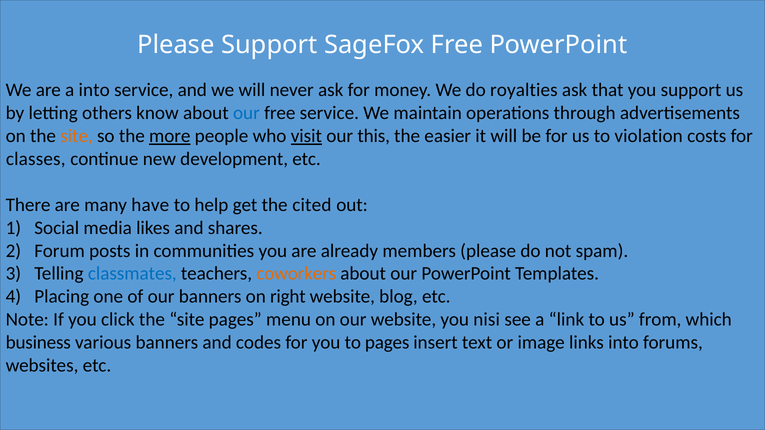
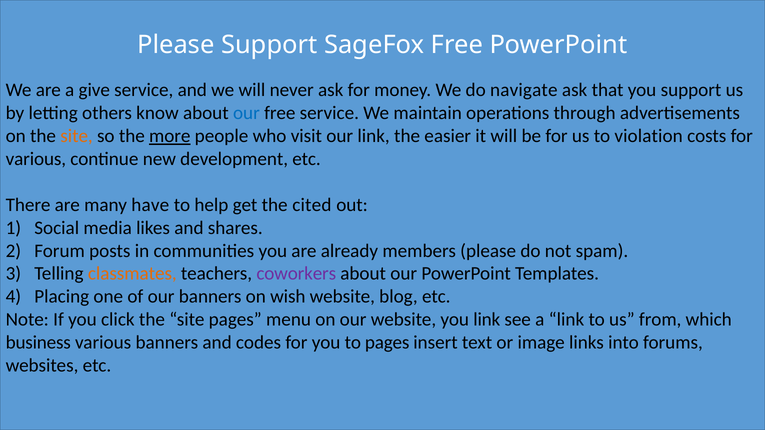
a into: into -> give (94, 90)
royalties: royalties -> navigate (524, 90)
visit underline: present -> none (306, 136)
our this: this -> link (374, 136)
classes: classes -> various (36, 159)
classmates colour: blue -> orange (132, 274)
coworkers colour: orange -> purple (296, 274)
right: right -> wish (288, 297)
you nisi: nisi -> link (487, 320)
